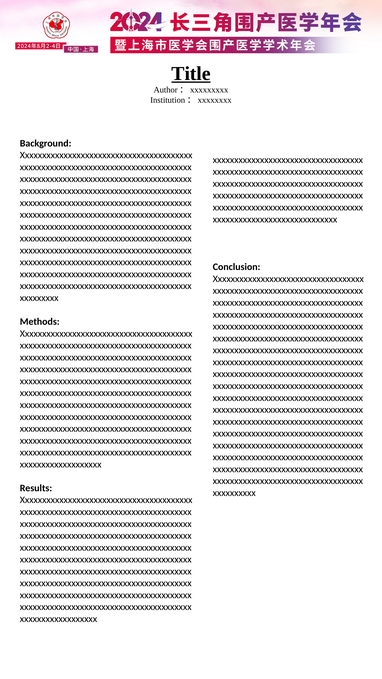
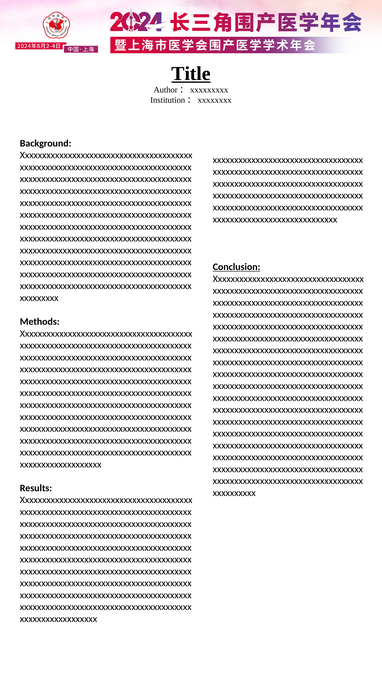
Conclusion underline: none -> present (237, 267)
